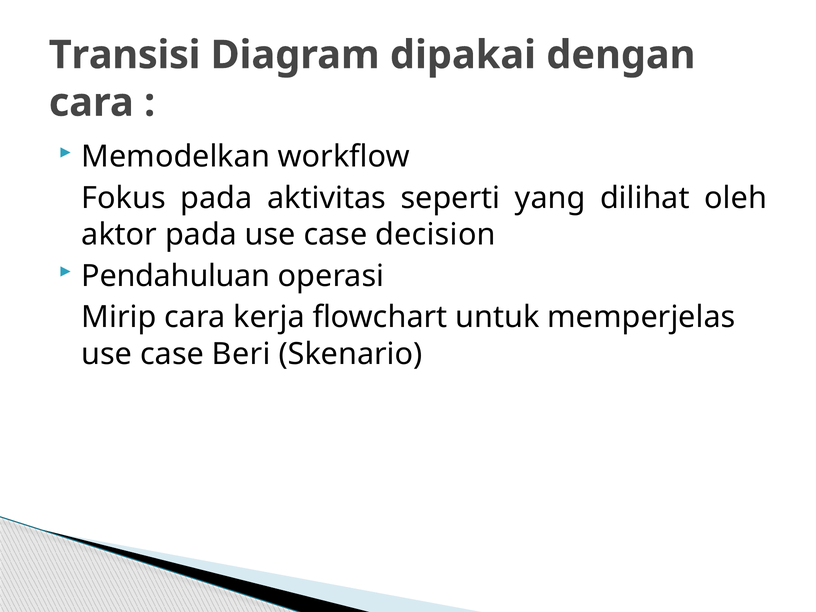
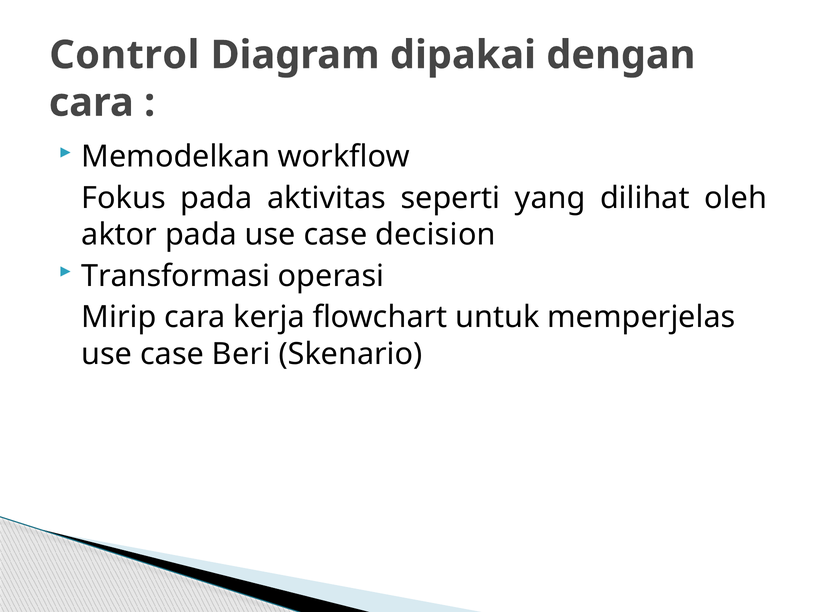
Transisi: Transisi -> Control (124, 55)
Pendahuluan: Pendahuluan -> Transformasi (176, 276)
